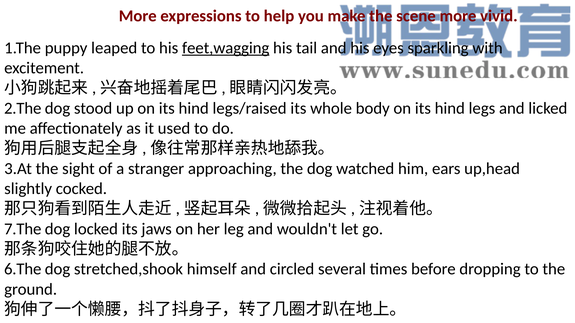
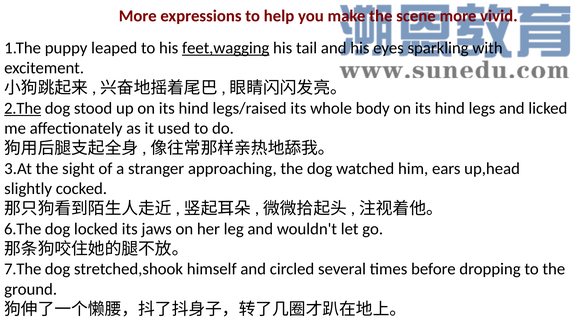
2.The underline: none -> present (23, 108)
7.The: 7.The -> 6.The (23, 229)
6.The: 6.The -> 7.The (23, 269)
